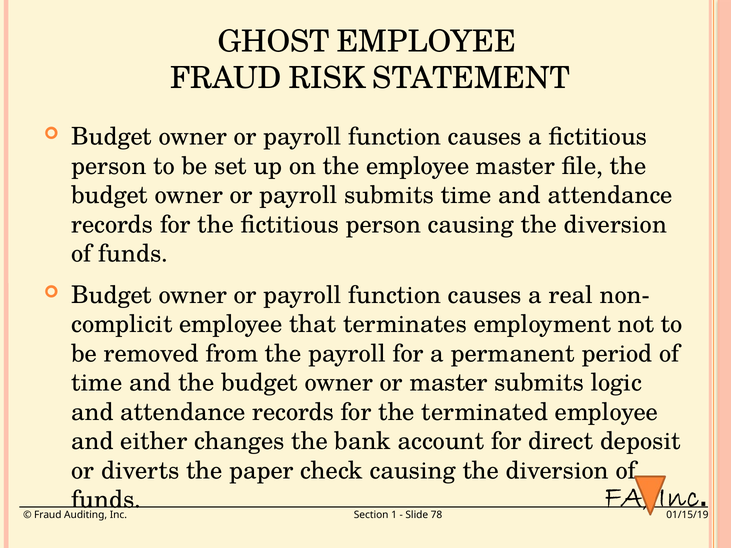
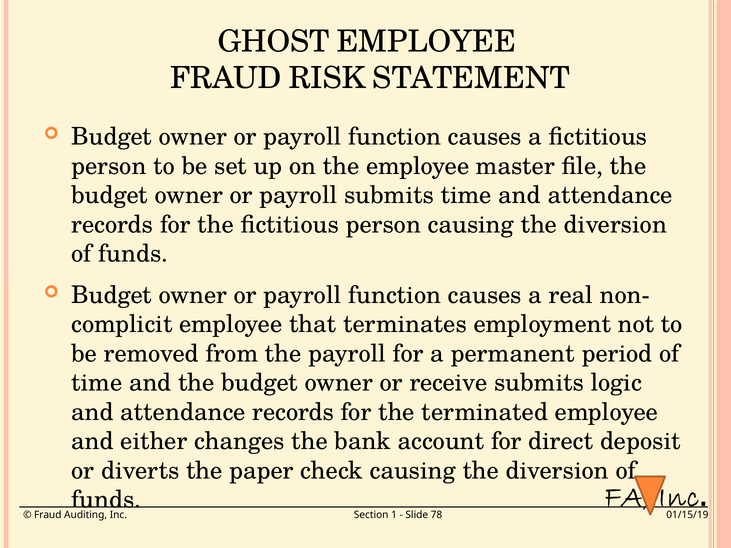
or master: master -> receive (449, 383)
